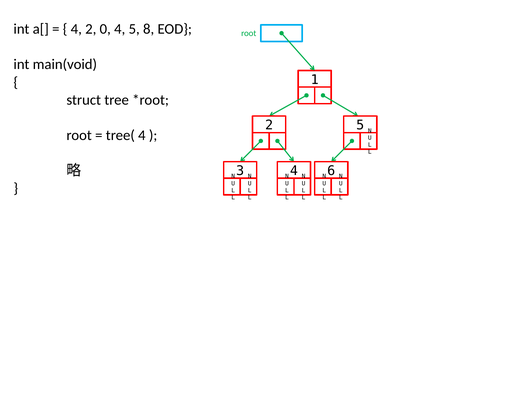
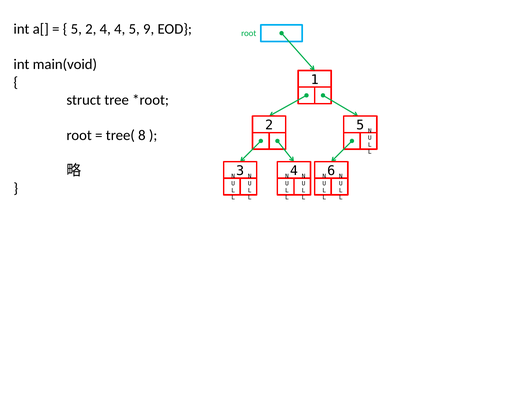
4: 4 -> 5 (76, 29)
2 0: 0 -> 4 (105, 29)
8: 8 -> 9 (149, 29)
tree( 4: 4 -> 8 (142, 135)
